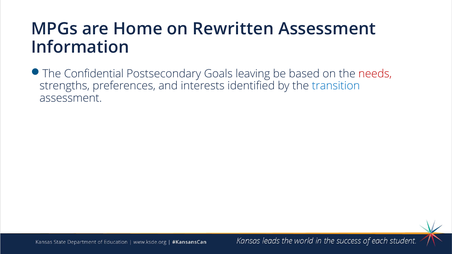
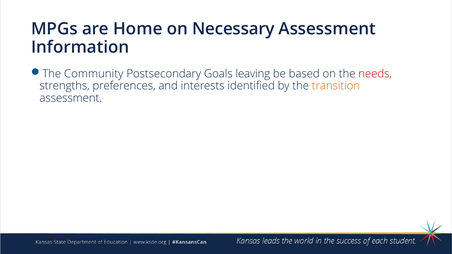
Rewritten: Rewritten -> Necessary (233, 29)
Confidential: Confidential -> Community (94, 74)
transition colour: blue -> orange (336, 86)
